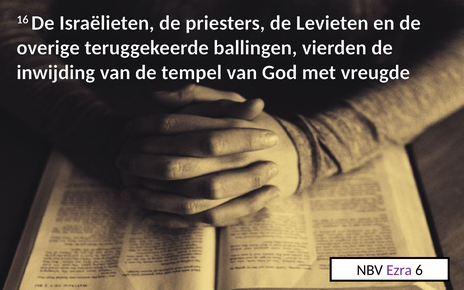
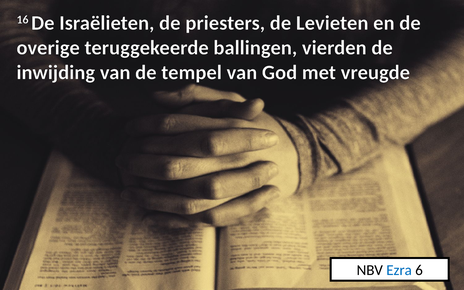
Ezra colour: purple -> blue (399, 270)
